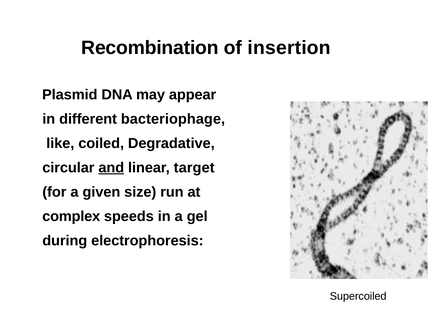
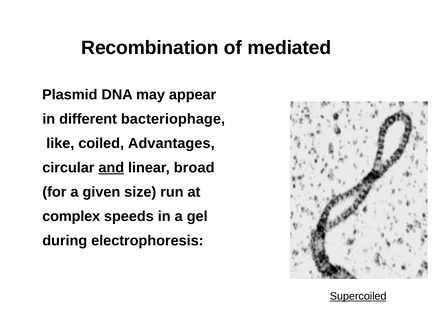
insertion: insertion -> mediated (289, 48)
Degradative: Degradative -> Advantages (171, 143)
target: target -> broad (194, 168)
Supercoiled underline: none -> present (358, 297)
